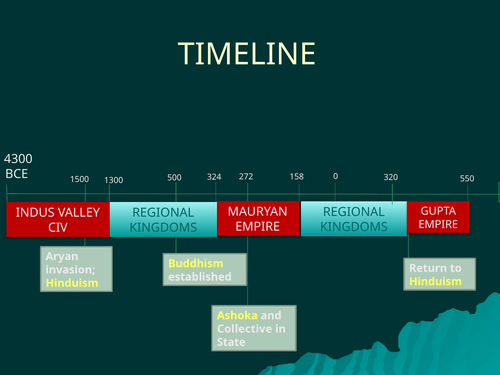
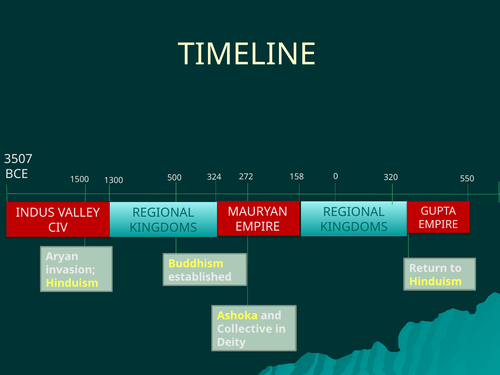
4300: 4300 -> 3507 (18, 159)
State: State -> Deity (231, 342)
